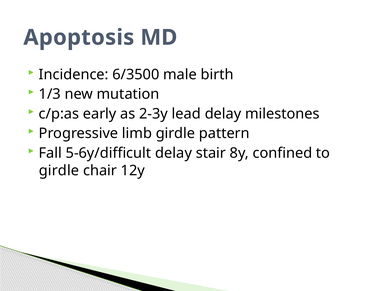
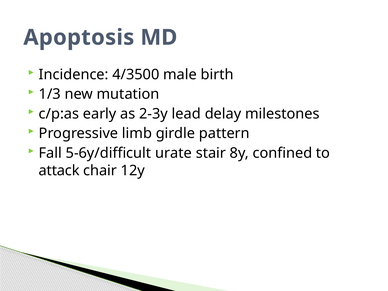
6/3500: 6/3500 -> 4/3500 (136, 75)
5-6y/difficult delay: delay -> urate (173, 153)
girdle: girdle -> attack (59, 171)
